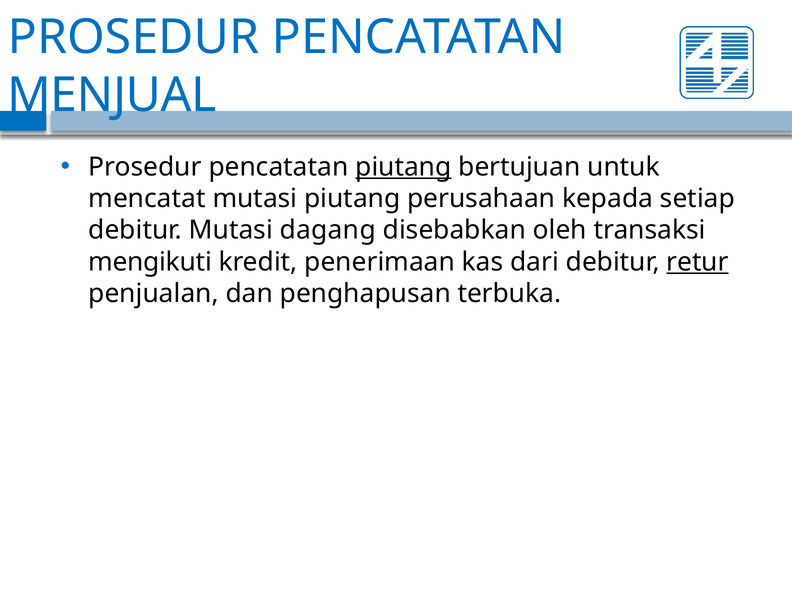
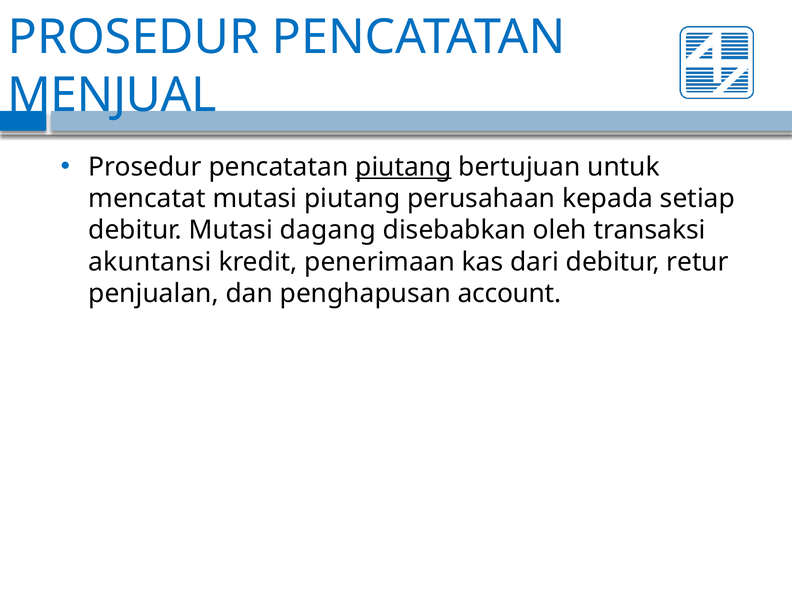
mengikuti: mengikuti -> akuntansi (150, 262)
retur underline: present -> none (698, 262)
terbuka: terbuka -> account (509, 294)
